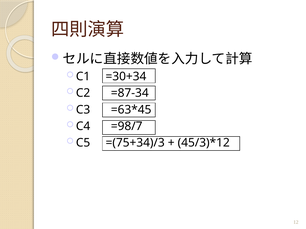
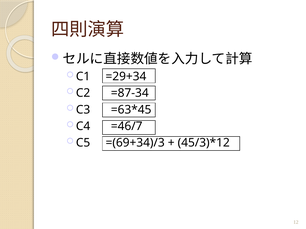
=30+34: =30+34 -> =29+34 (126, 77)
=98/7: =98/7 -> =46/7 (127, 126)
=(75+34)/3: =(75+34)/3 -> =(69+34)/3 (135, 143)
